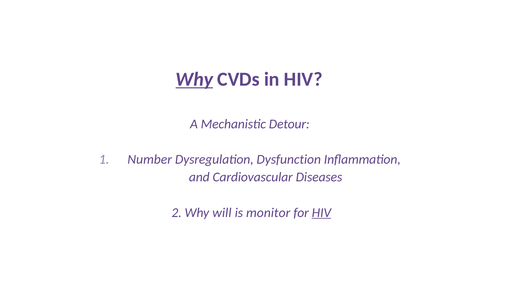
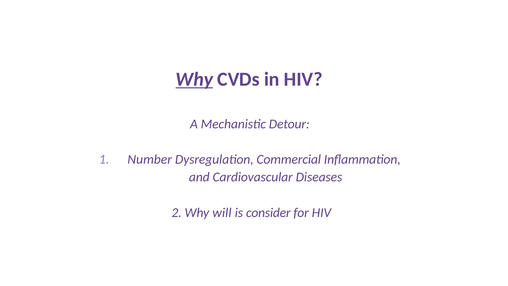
Dysfunction: Dysfunction -> Commercial (289, 159)
monitor: monitor -> consider (268, 212)
HIV underline: present -> none (321, 212)
